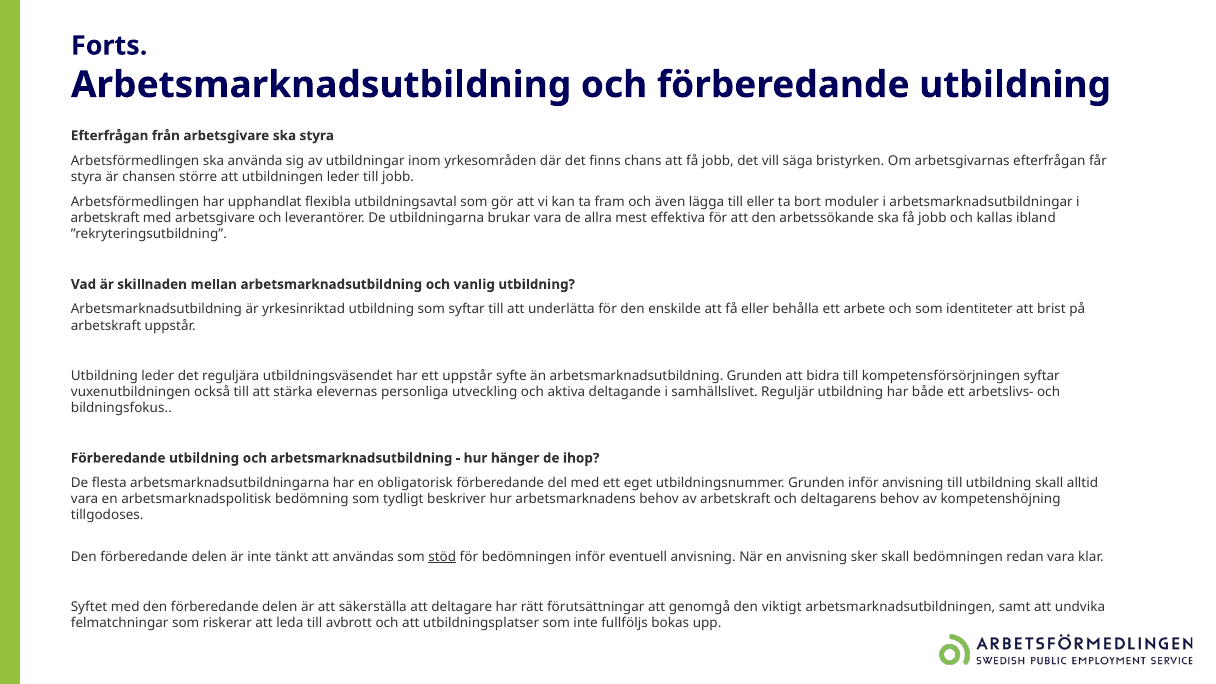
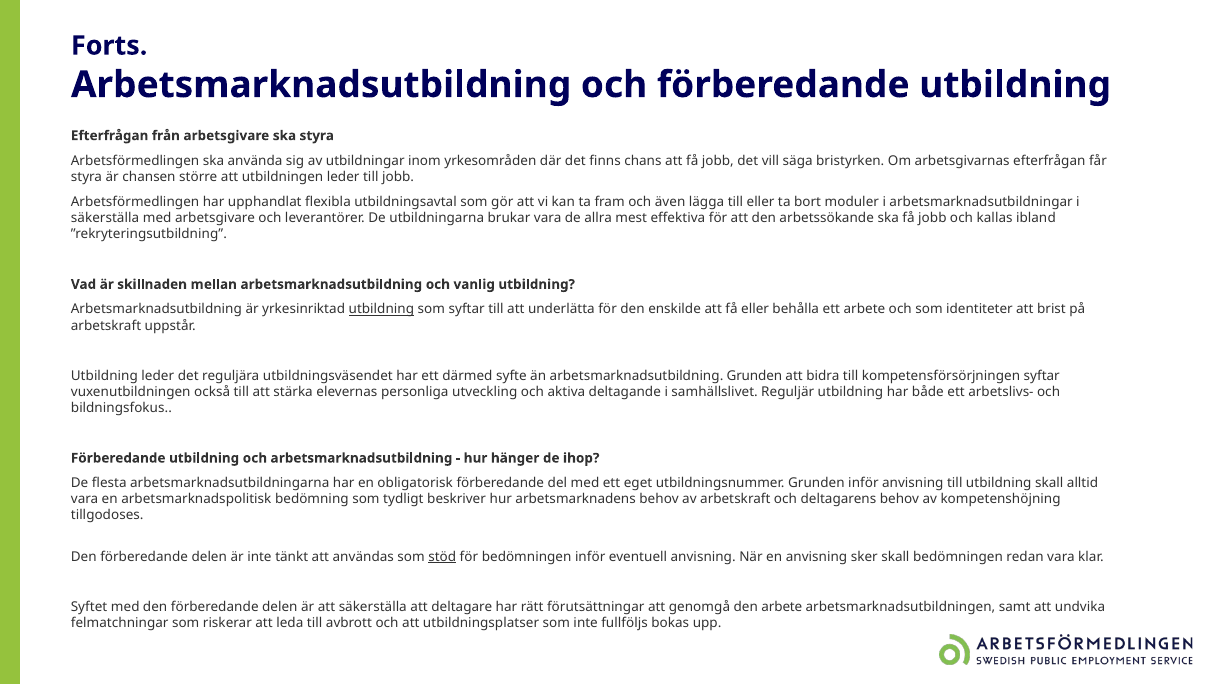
arbetskraft: arbetskraft -> säkerställa (105, 218)
utbildning underline: none -> present (381, 309)
ett uppstår: uppstår -> därmed (467, 376)
den viktigt: viktigt -> arbete (782, 607)
